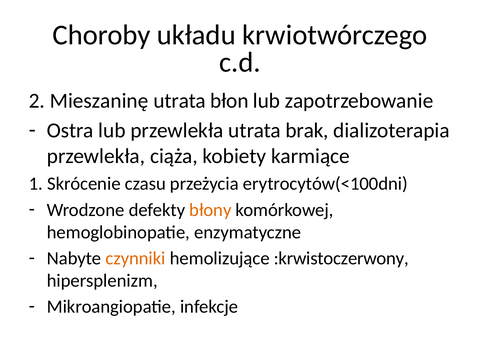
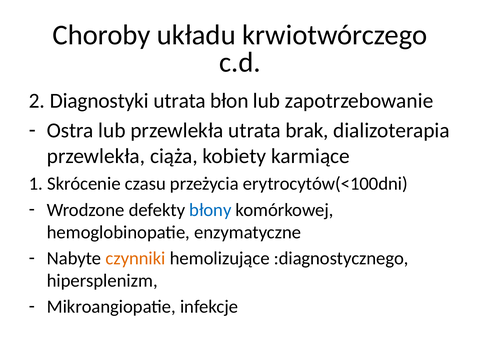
Mieszaninę: Mieszaninę -> Diagnostyki (99, 101)
błony colour: orange -> blue (210, 210)
:krwistoczerwony: :krwistoczerwony -> :diagnostycznego (341, 258)
